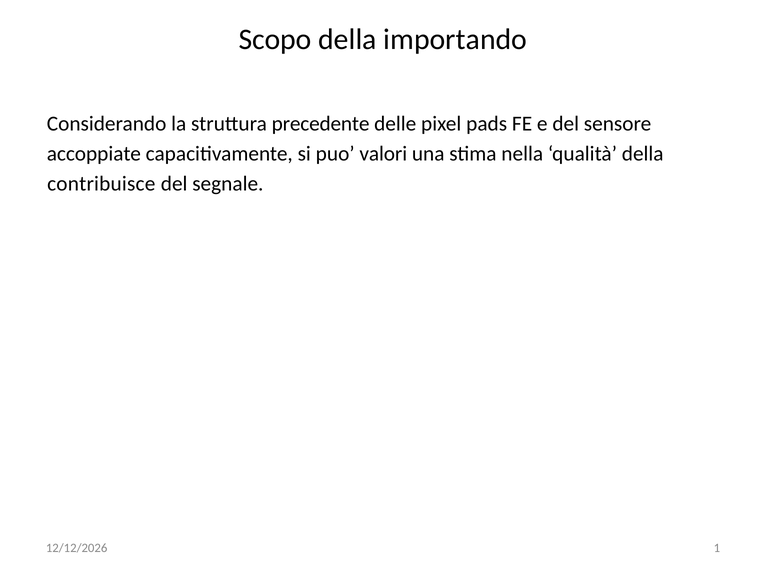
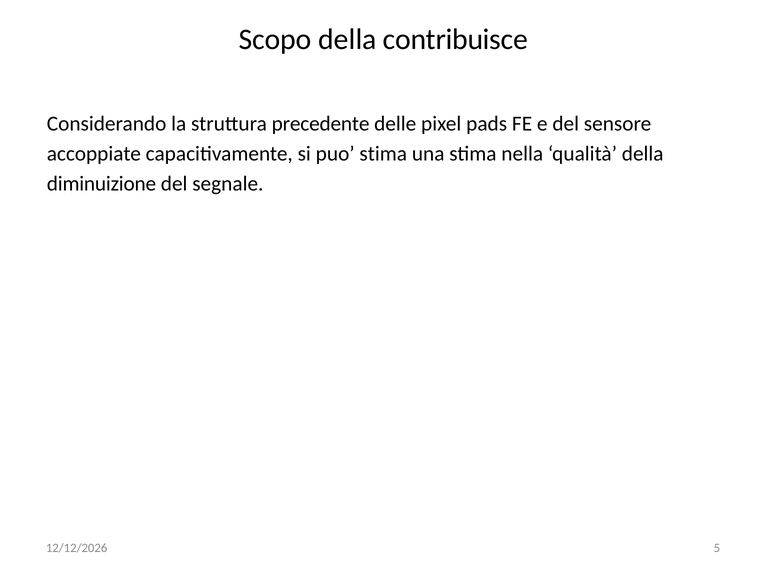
importando: importando -> contribuisce (455, 40)
puo valori: valori -> stima (383, 154)
contribuisce: contribuisce -> diminuizione (101, 184)
1: 1 -> 5 (717, 549)
